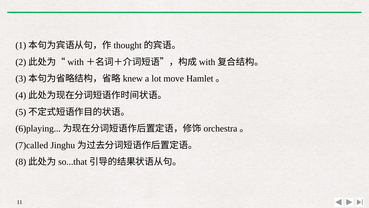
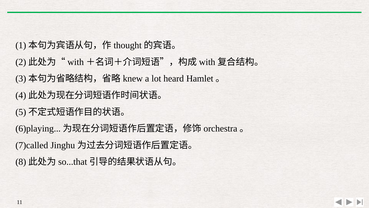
move: move -> heard (174, 79)
